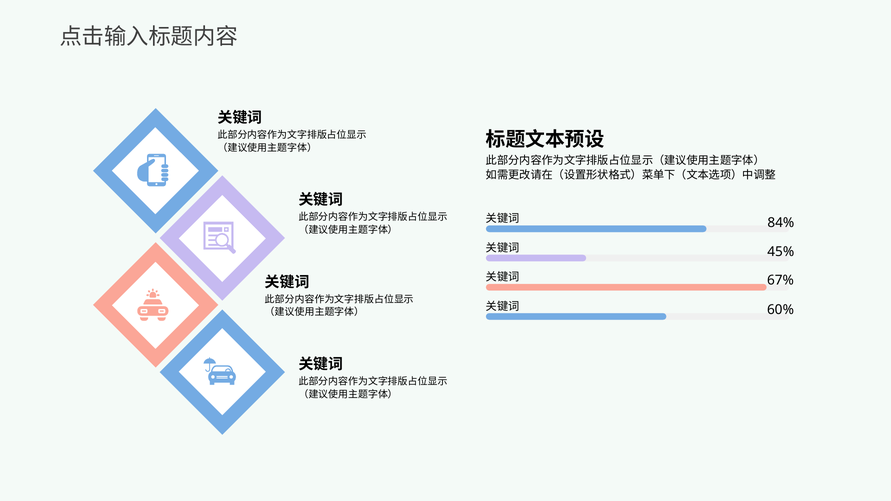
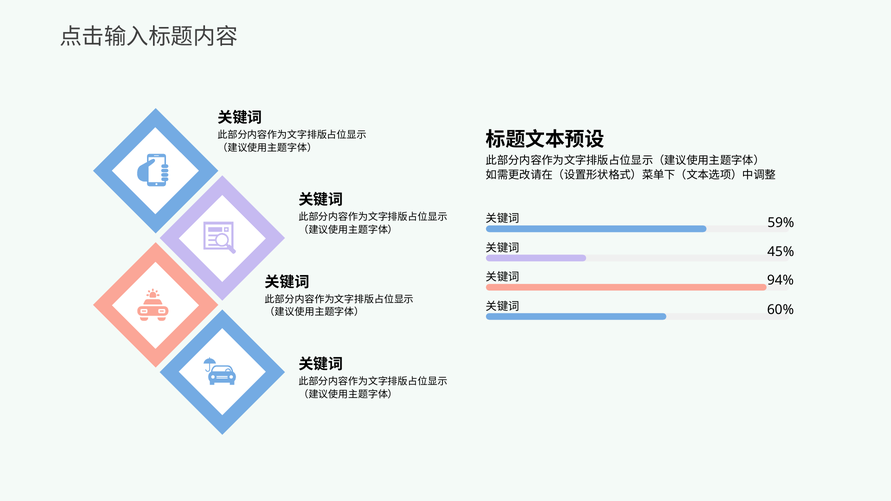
84%: 84% -> 59% (781, 223)
67%: 67% -> 94% (780, 281)
